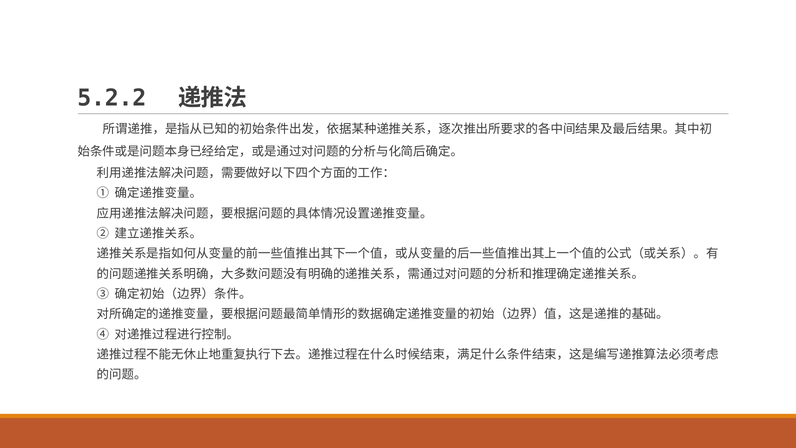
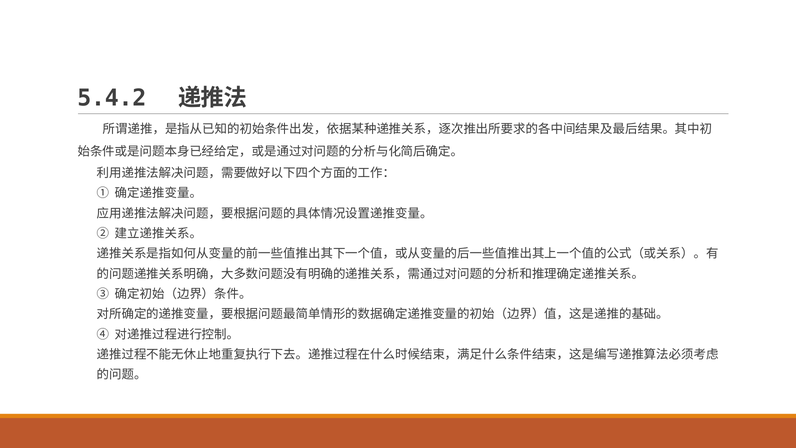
5.2.2: 5.2.2 -> 5.4.2 (112, 98)
